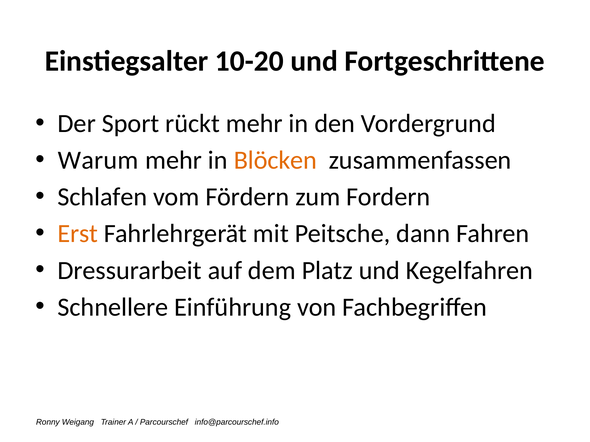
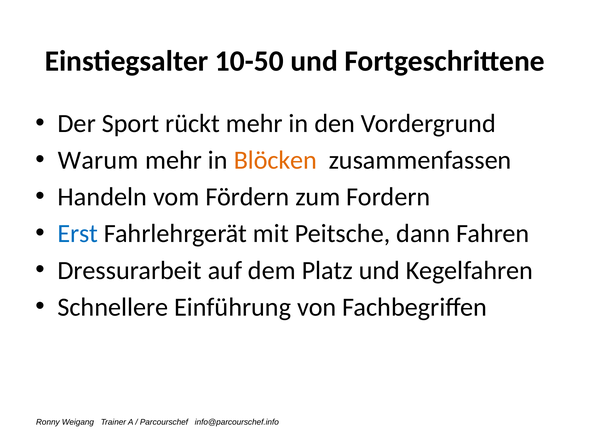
10-20: 10-20 -> 10-50 (249, 61)
Schlafen: Schlafen -> Handeln (102, 197)
Erst colour: orange -> blue (78, 234)
